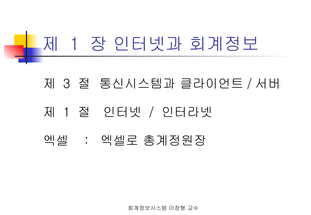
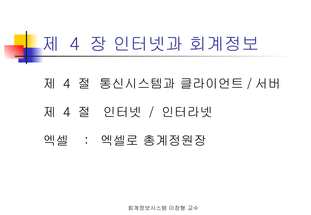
1: 1 -> 4 (75, 45)
3: 3 -> 4 (67, 84)
1: 1 -> 4 (67, 113)
